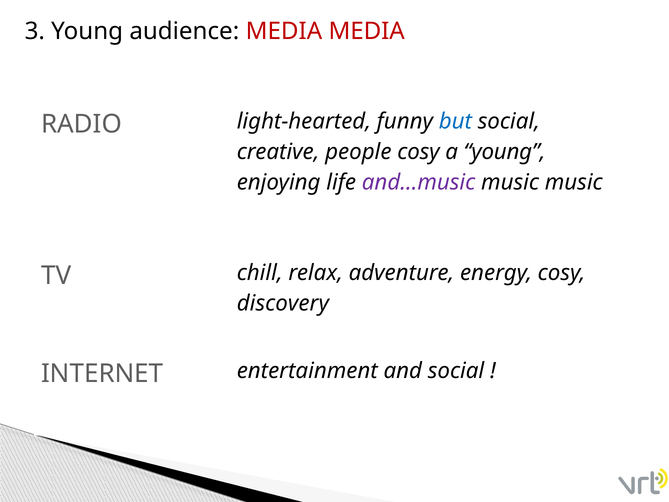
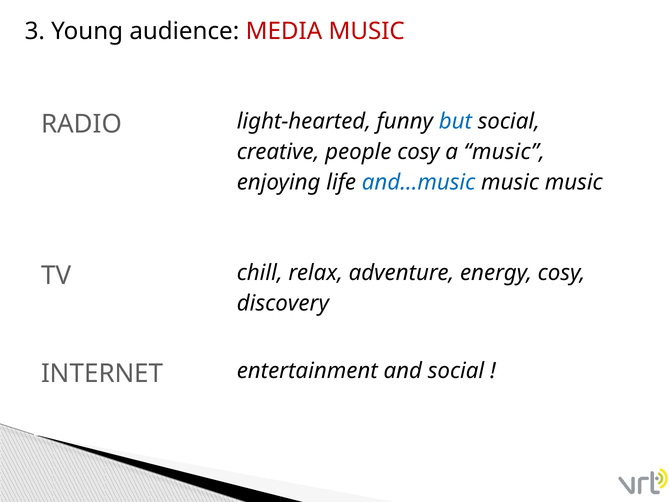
MEDIA MEDIA: MEDIA -> MUSIC (367, 31)
a young: young -> music (504, 152)
and…music colour: purple -> blue (419, 182)
